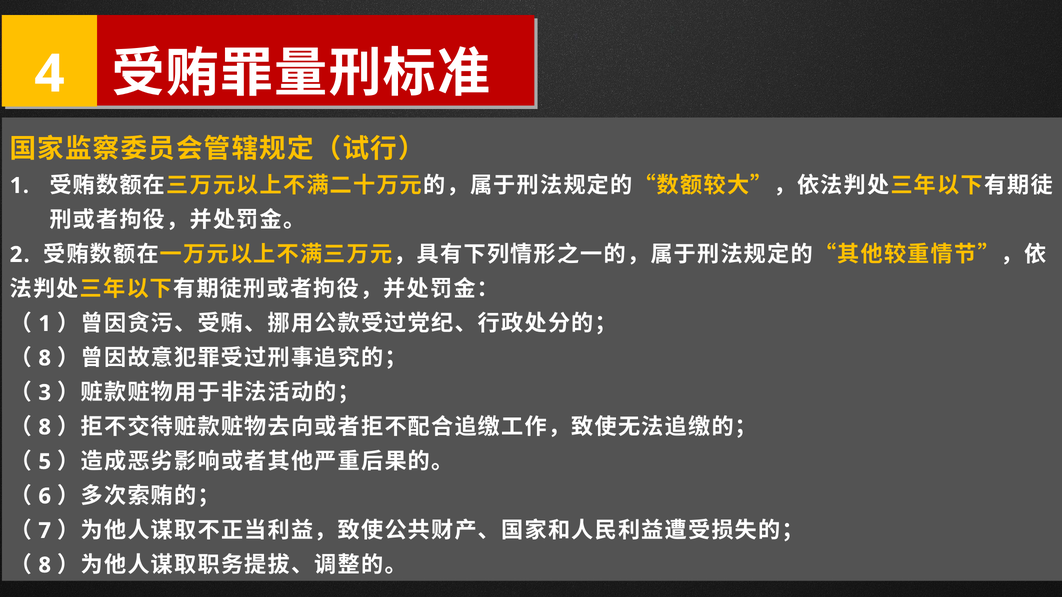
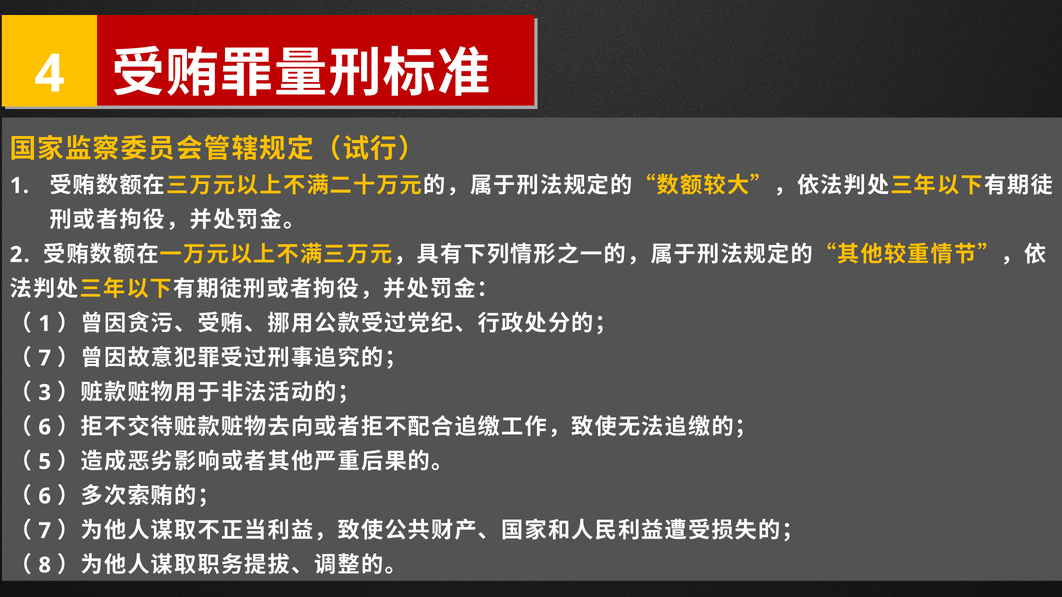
8: 8 -> 7 (45, 358)
8: 8 -> 6 (45, 427)
